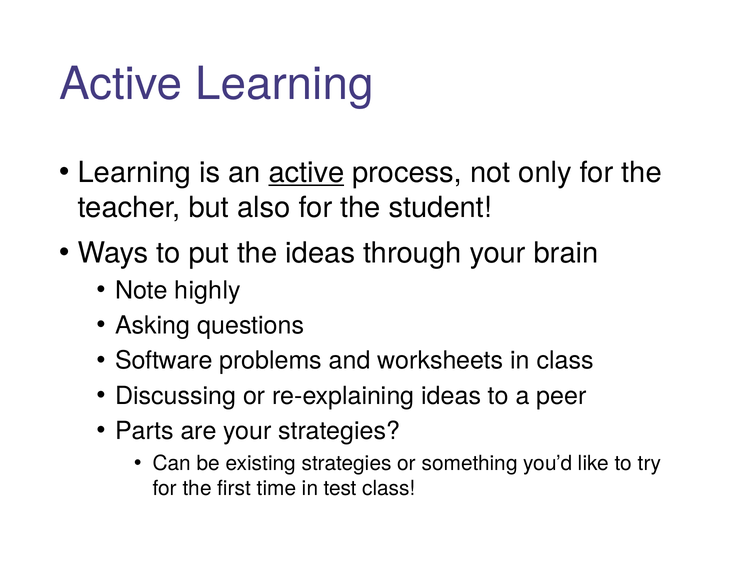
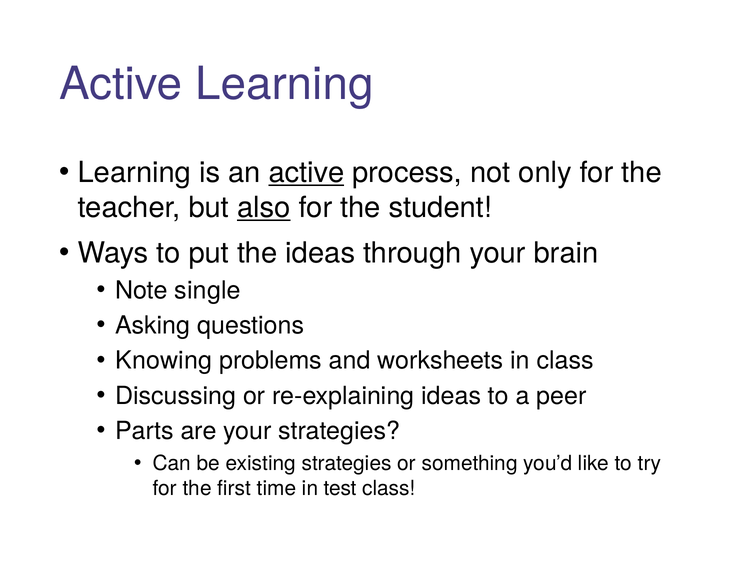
also underline: none -> present (264, 208)
highly: highly -> single (208, 291)
Software: Software -> Knowing (164, 361)
